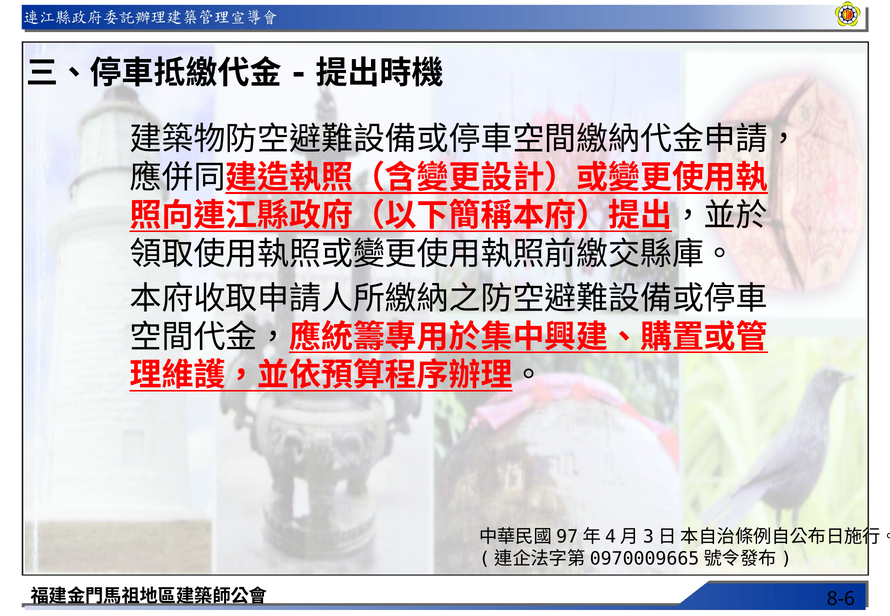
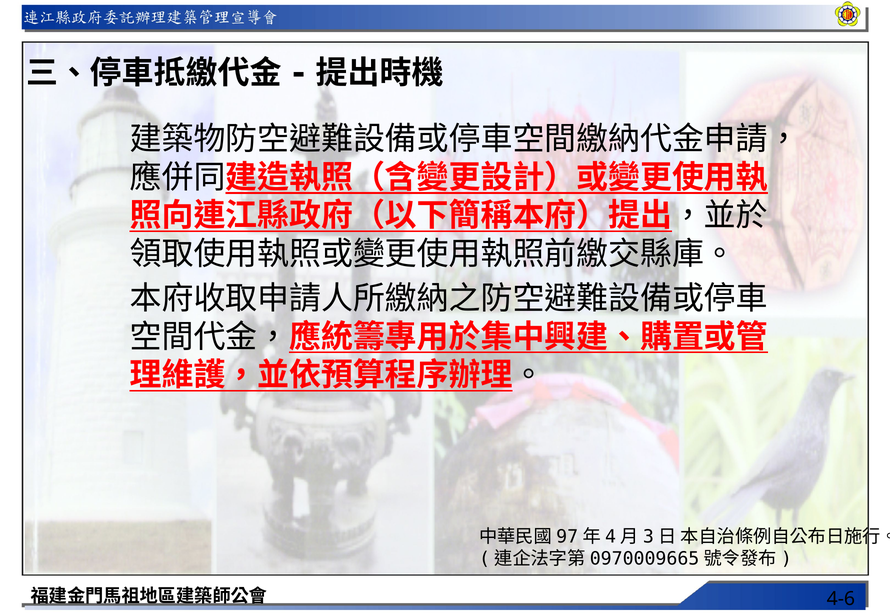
8-6: 8-6 -> 4-6 (841, 599)
